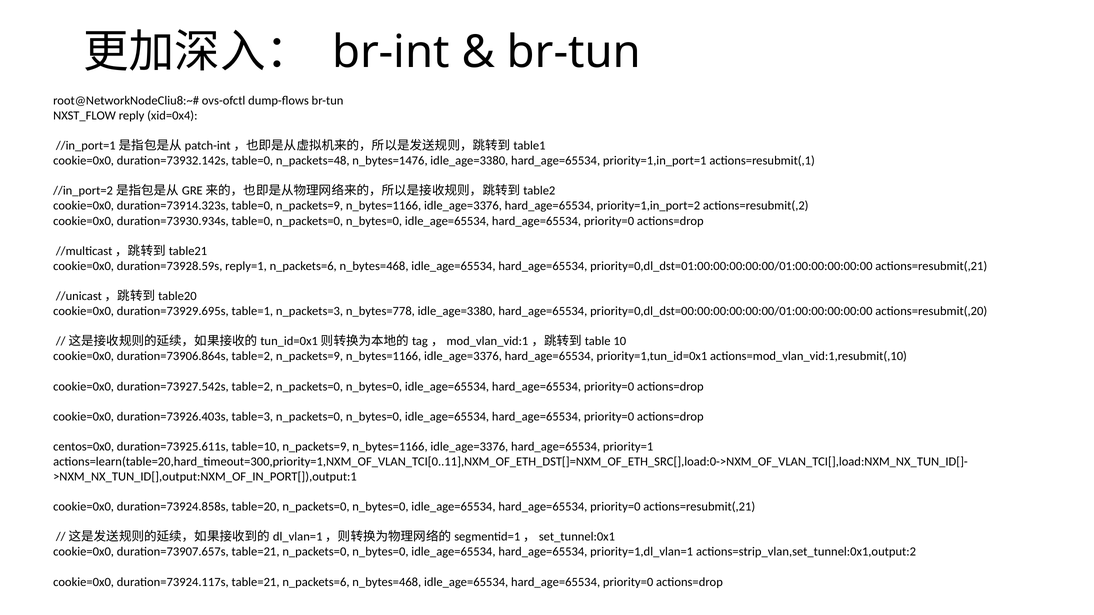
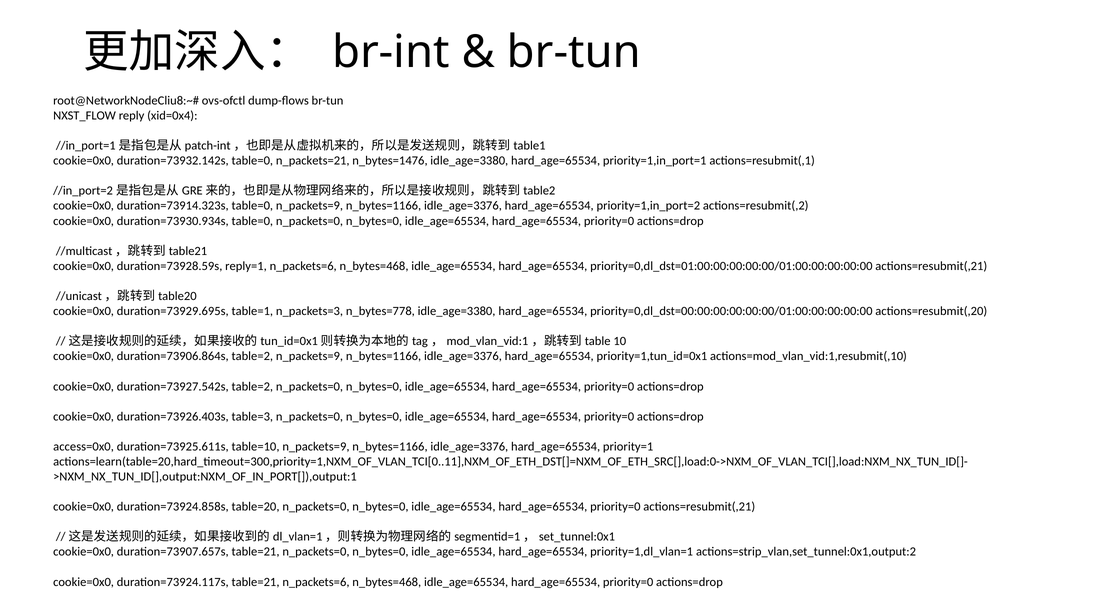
n_packets=48: n_packets=48 -> n_packets=21 (313, 161)
centos=0x0: centos=0x0 -> access=0x0 (84, 447)
